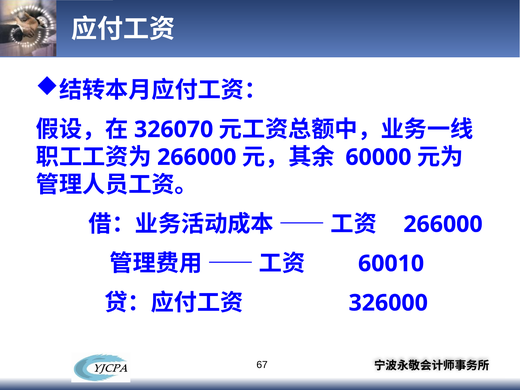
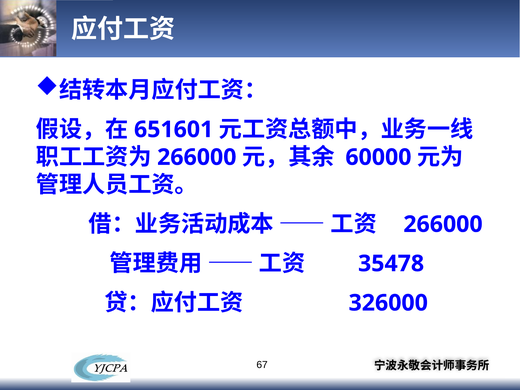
326070: 326070 -> 651601 (174, 130)
60010: 60010 -> 35478 (391, 264)
